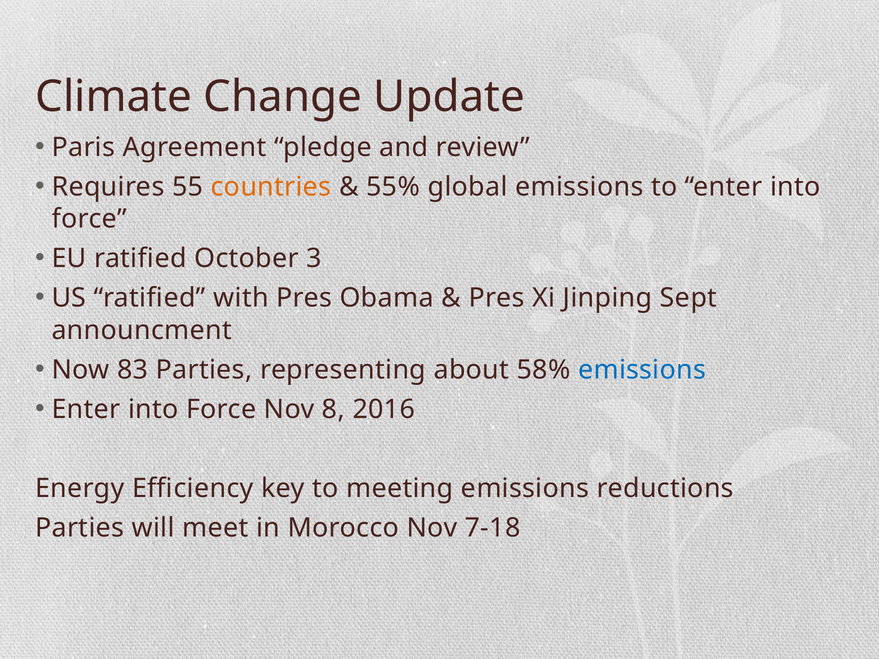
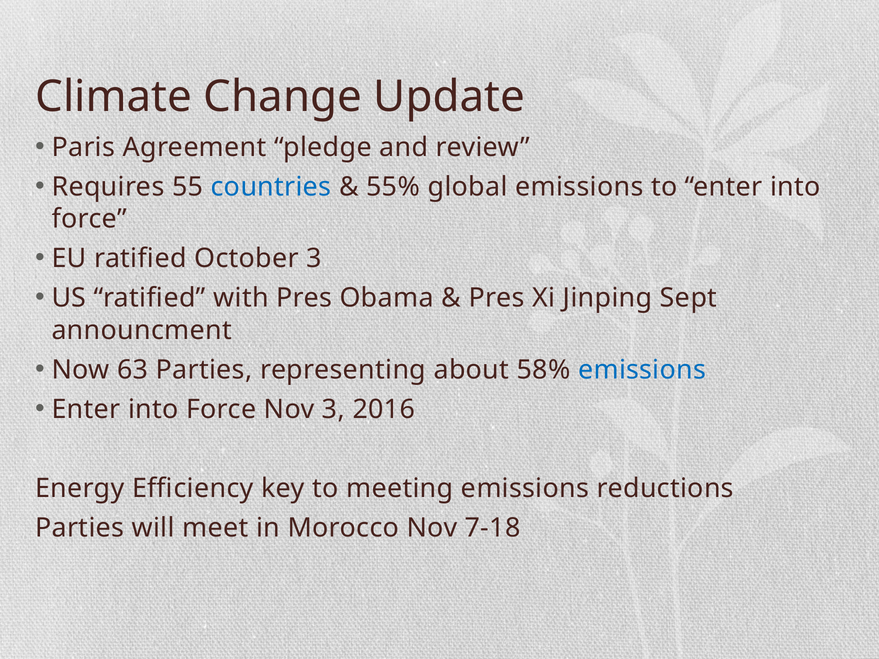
countries colour: orange -> blue (271, 187)
83: 83 -> 63 (133, 370)
Nov 8: 8 -> 3 (333, 409)
